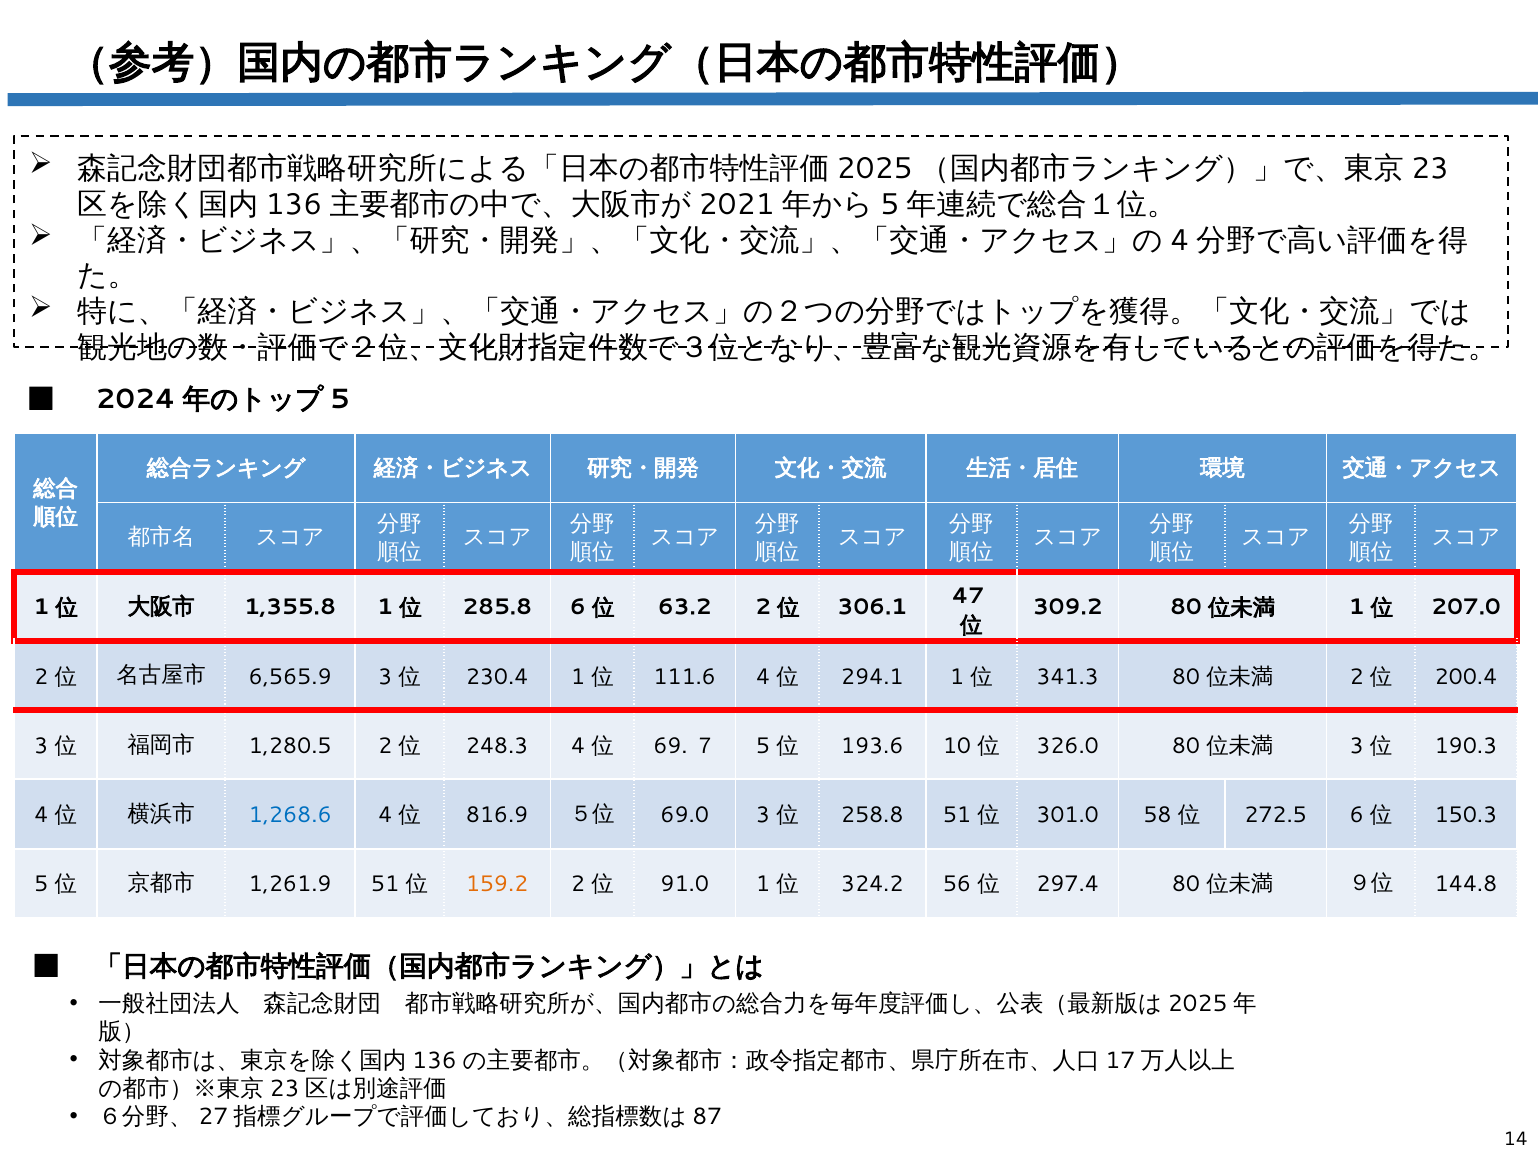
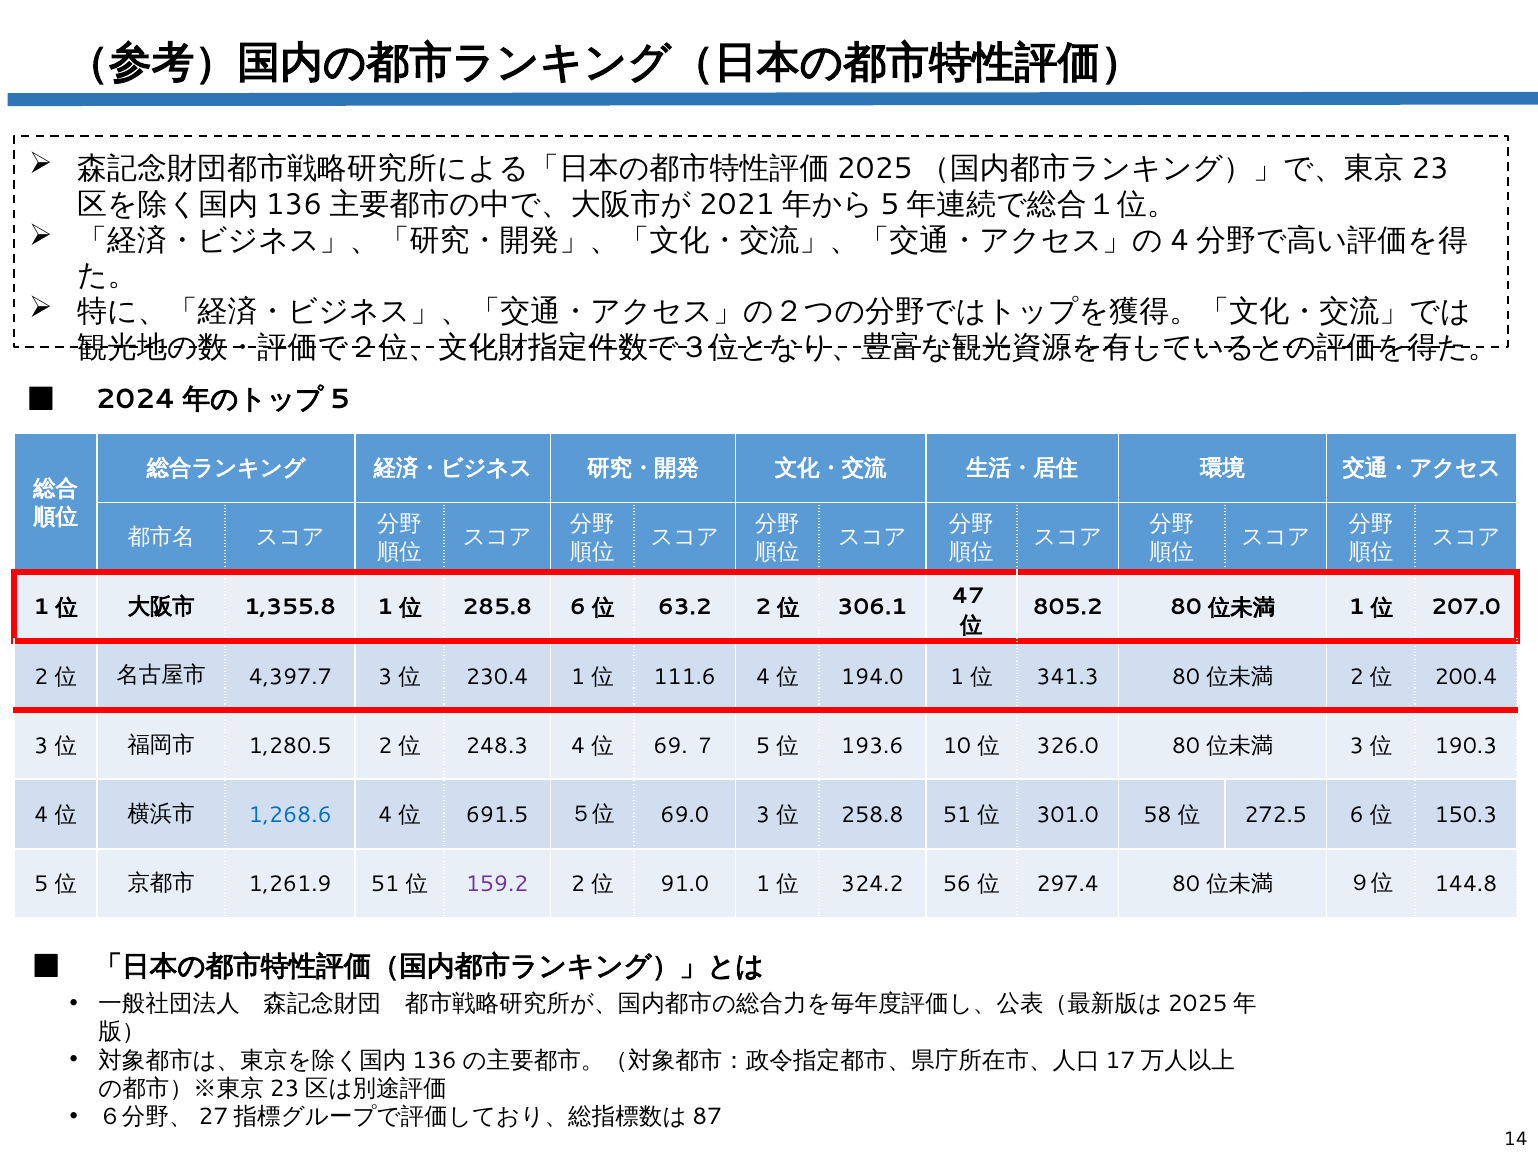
309.2: 309.2 -> 805.2 (1068, 607)
6,565.9: 6,565.9 -> 4,397.7 (290, 676)
294.1: 294.1 -> 194.0 (872, 676)
816.9: 816.9 -> 691.5 (497, 815)
159.2 colour: orange -> purple (497, 884)
